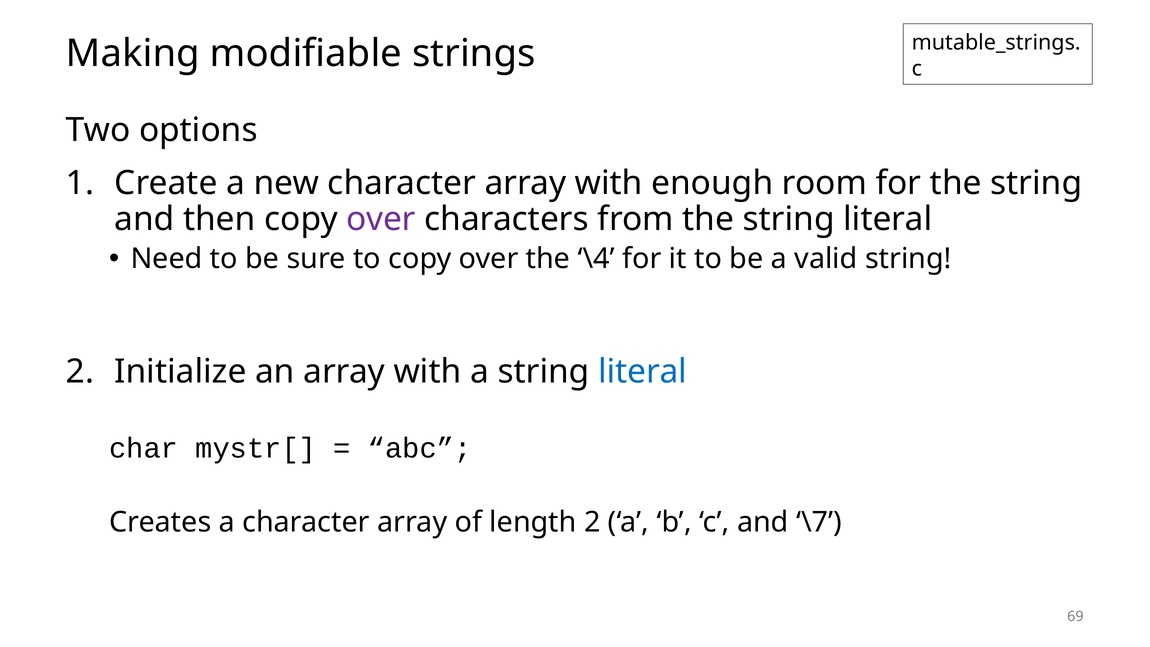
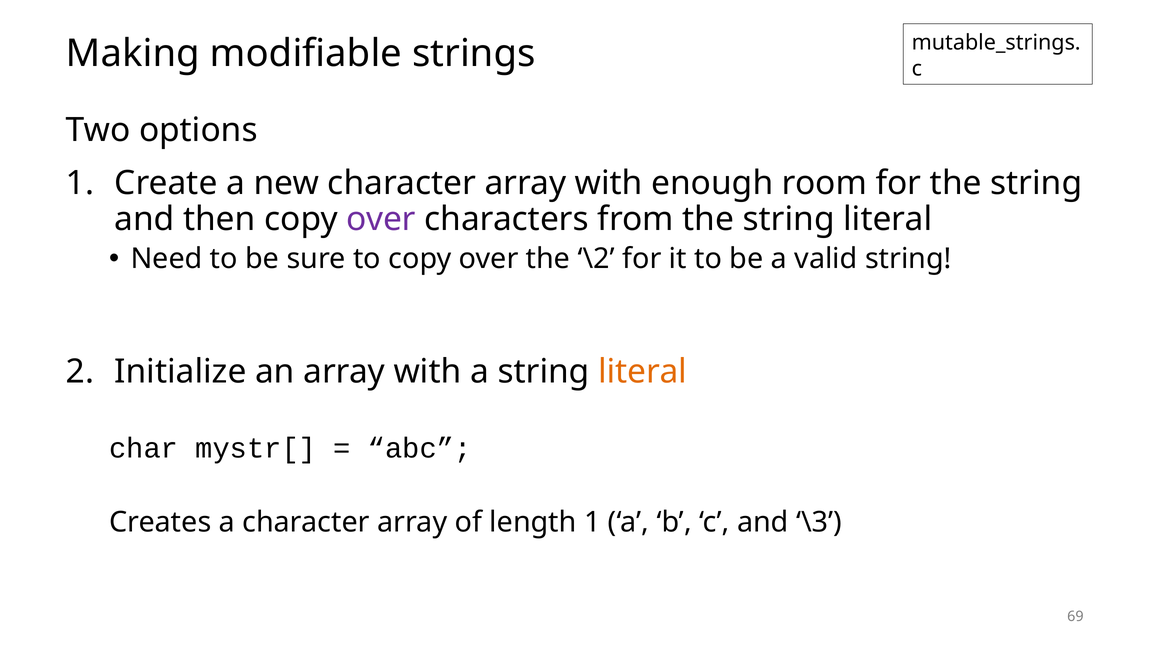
\4: \4 -> \2 (596, 259)
literal colour: blue -> orange (643, 371)
length 2: 2 -> 1 (592, 522)
\7: \7 -> \3 (819, 522)
